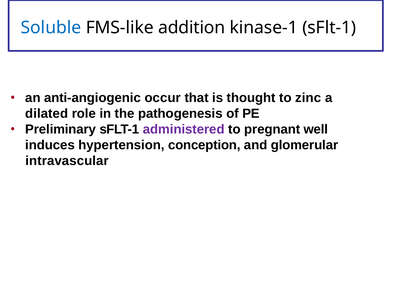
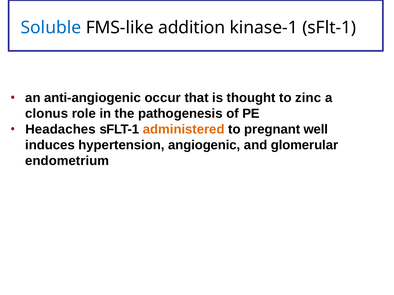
dilated: dilated -> clonus (47, 114)
Preliminary: Preliminary -> Headaches (61, 130)
administered colour: purple -> orange (184, 130)
conception: conception -> angiogenic (204, 145)
intravascular: intravascular -> endometrium (67, 161)
